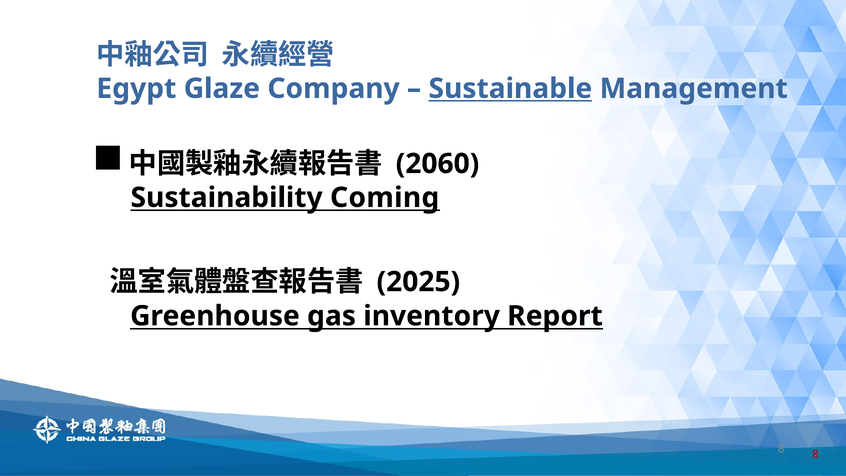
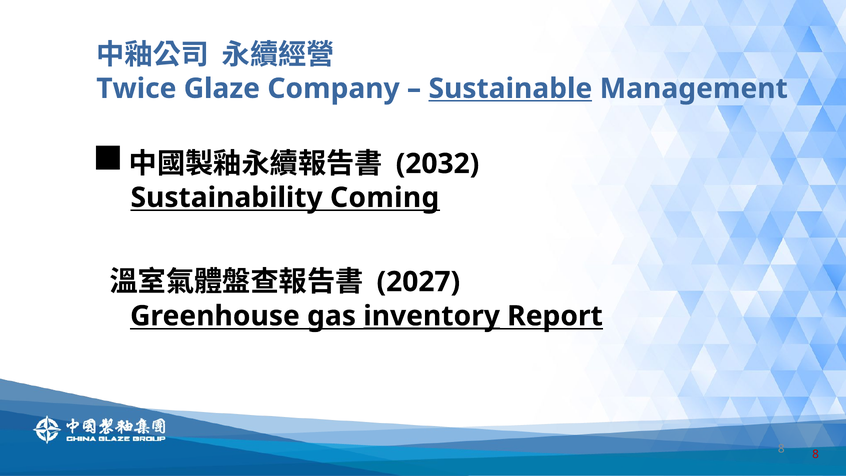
Egypt: Egypt -> Twice (136, 89)
2060: 2060 -> 2032 (437, 164)
2025: 2025 -> 2027 (418, 282)
inventory underline: none -> present (432, 316)
